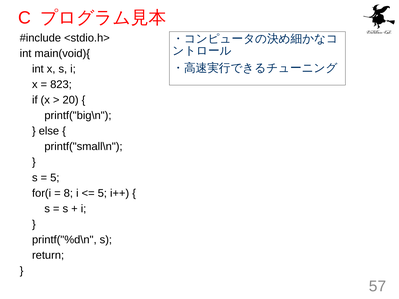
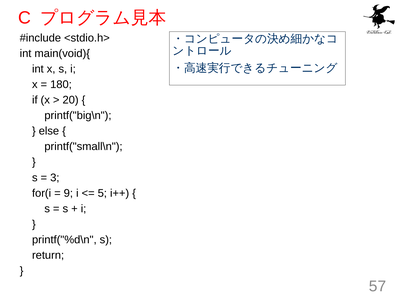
823: 823 -> 180 (61, 85)
5: 5 -> 3 (55, 178)
8: 8 -> 9 (68, 193)
